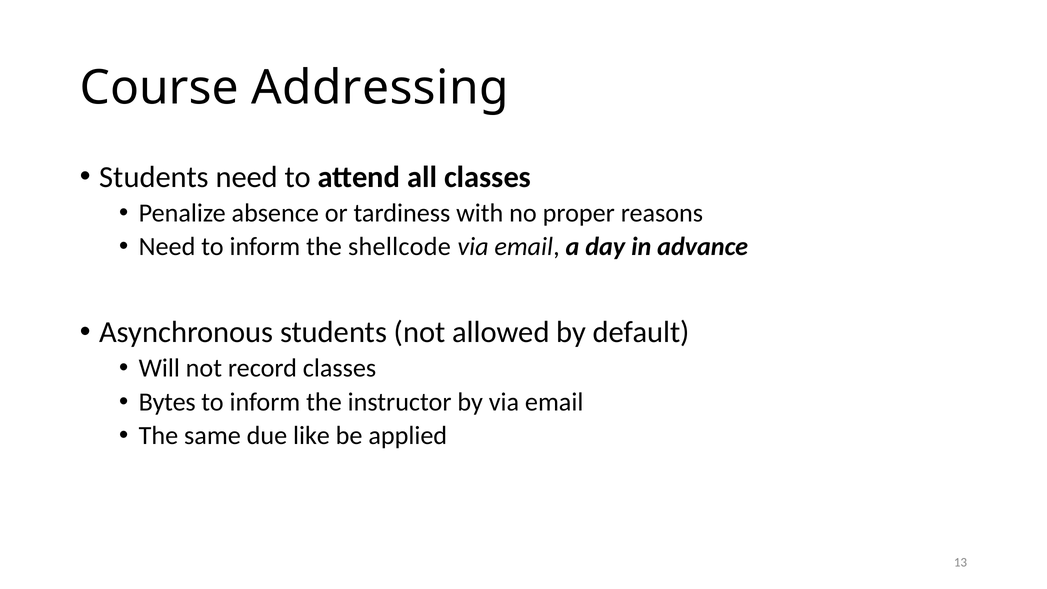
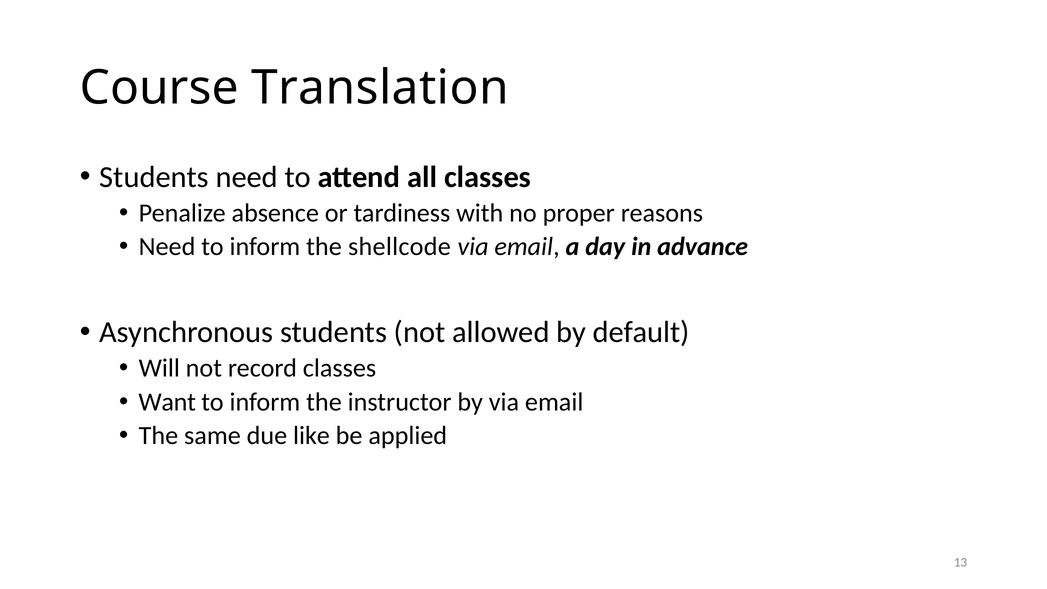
Addressing: Addressing -> Translation (380, 88)
Bytes: Bytes -> Want (167, 402)
